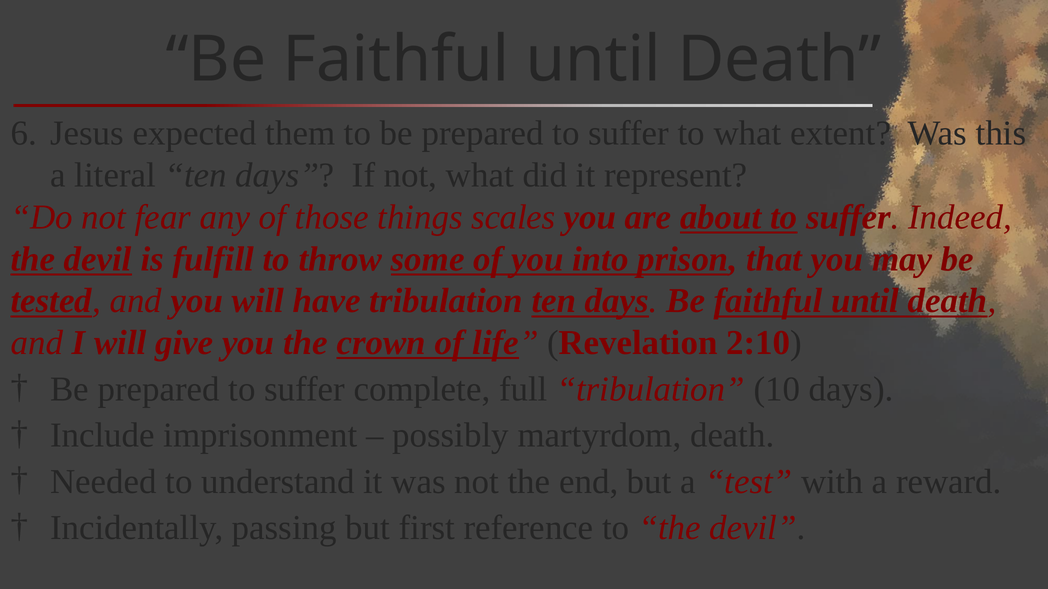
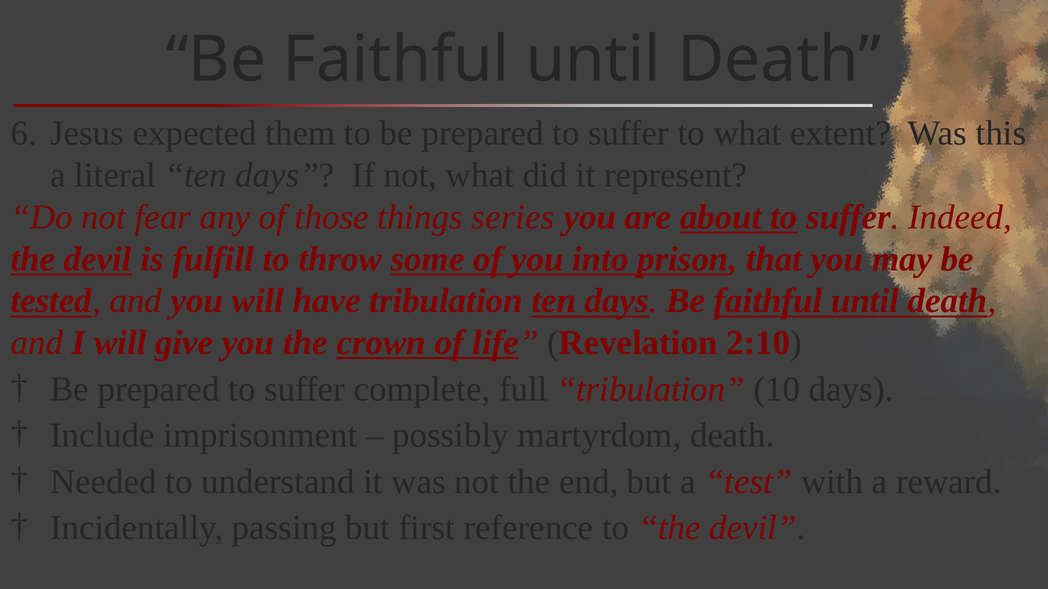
scales: scales -> series (513, 217)
